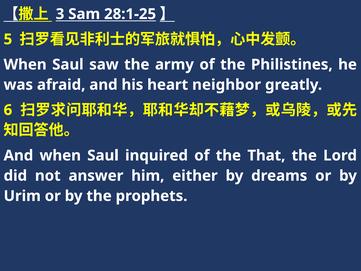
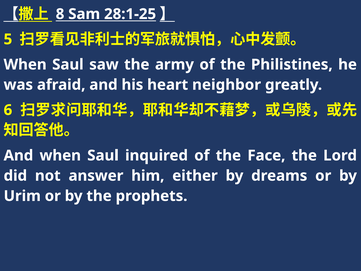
3: 3 -> 8 (60, 14)
That: That -> Face (266, 155)
